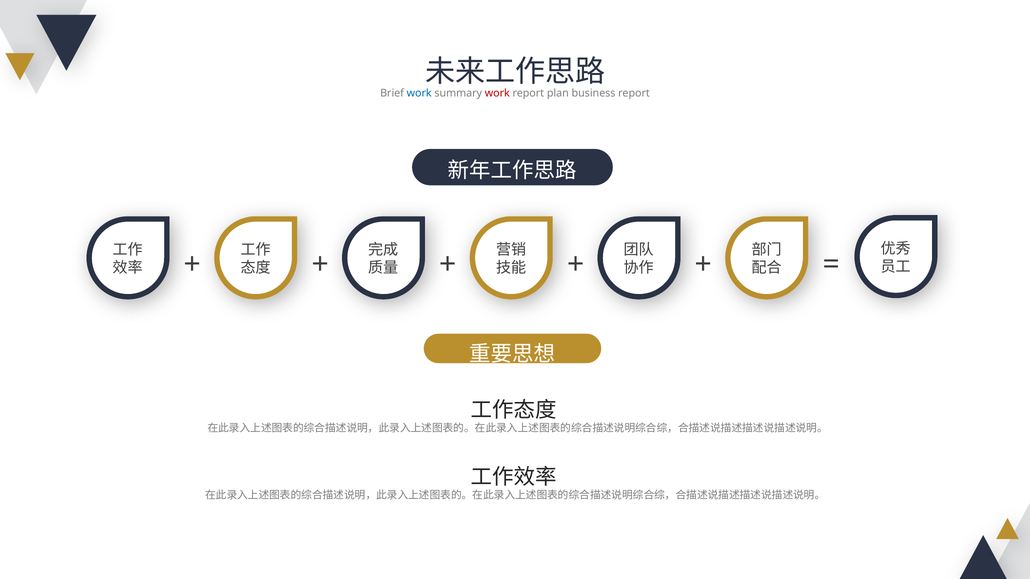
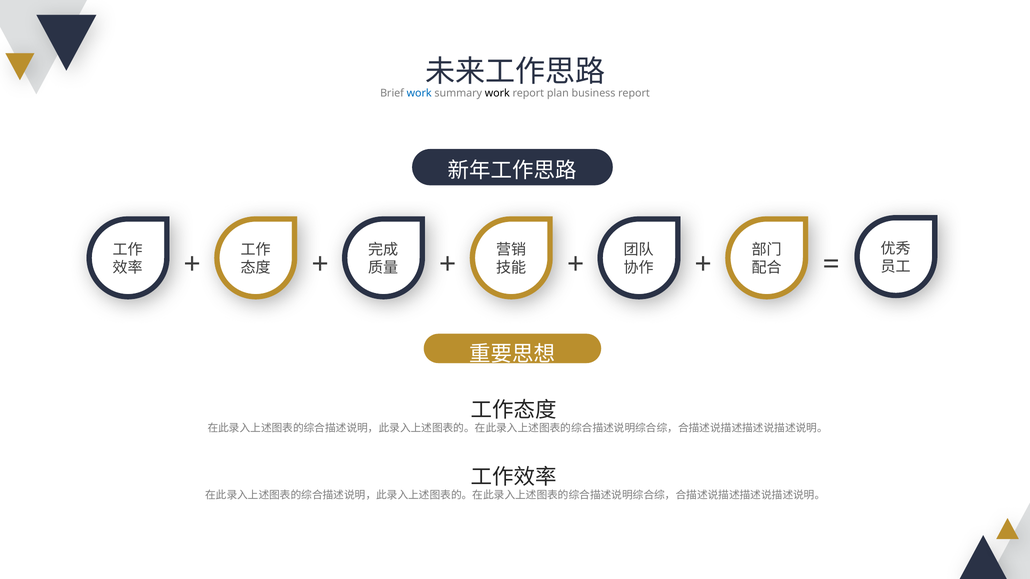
work colour: red -> black (497, 93)
